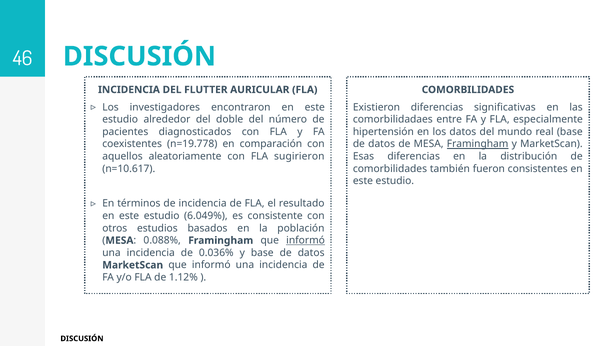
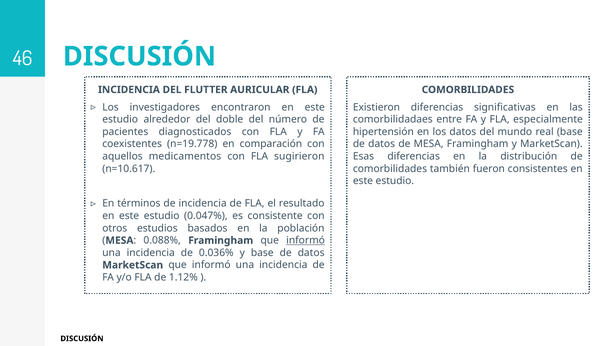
Framingham underline: present -> none (478, 144)
aleatoriamente: aleatoriamente -> medicamentos (185, 156)
6.049%: 6.049% -> 0.047% (206, 215)
